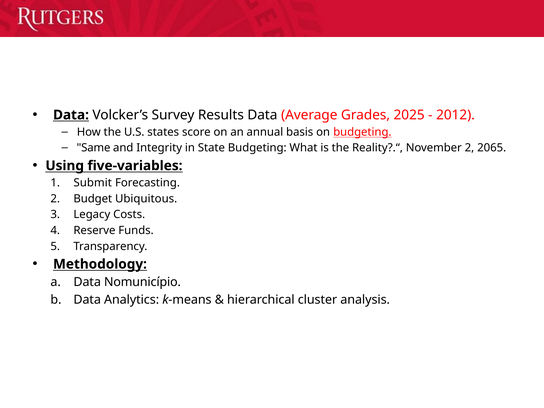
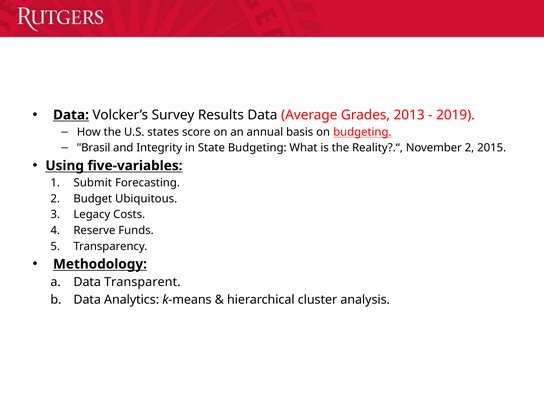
2025: 2025 -> 2013 (409, 115)
2012: 2012 -> 2019 (455, 115)
Same: Same -> Brasil (94, 148)
2065: 2065 -> 2015 (492, 148)
Nomunicípio: Nomunicípio -> Transparent (142, 282)
